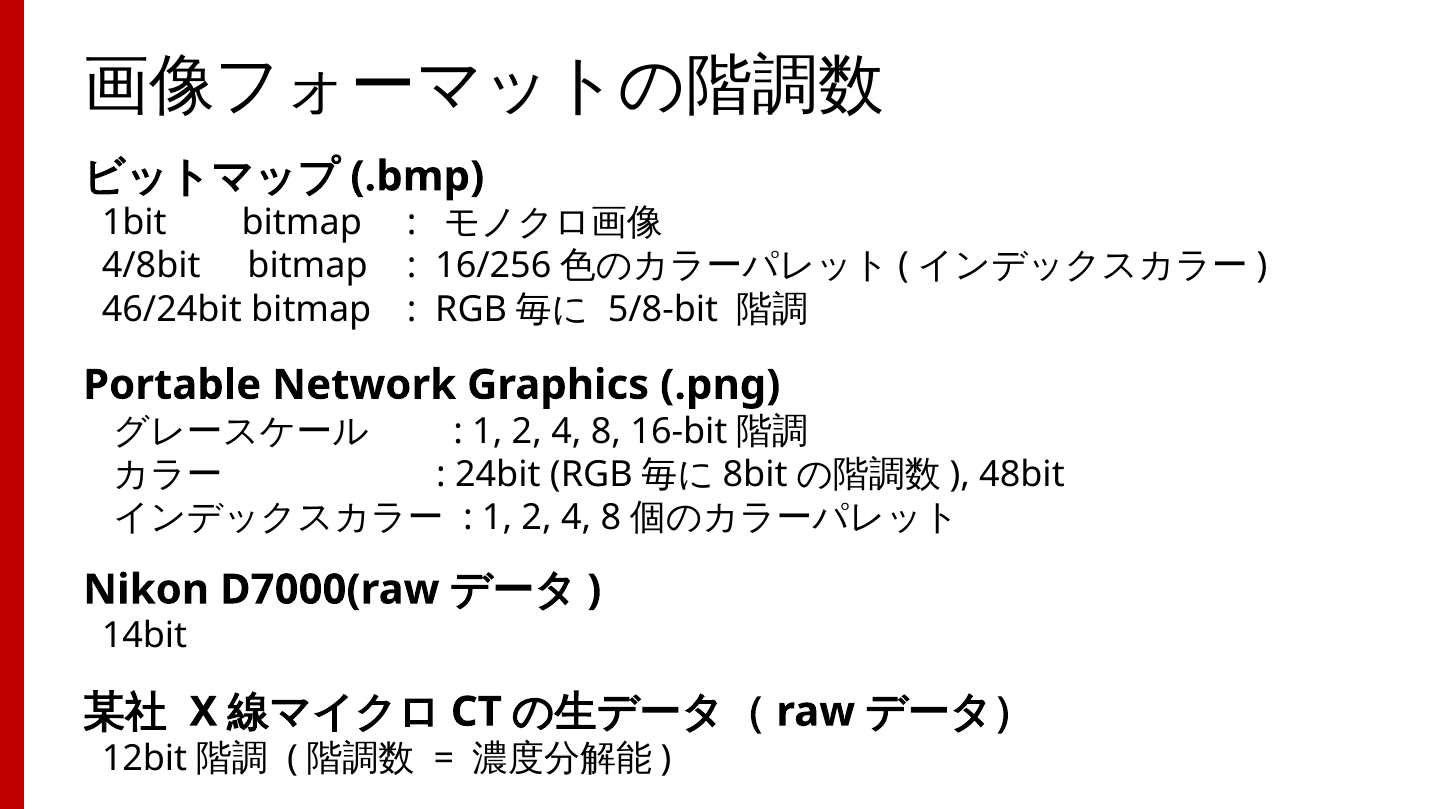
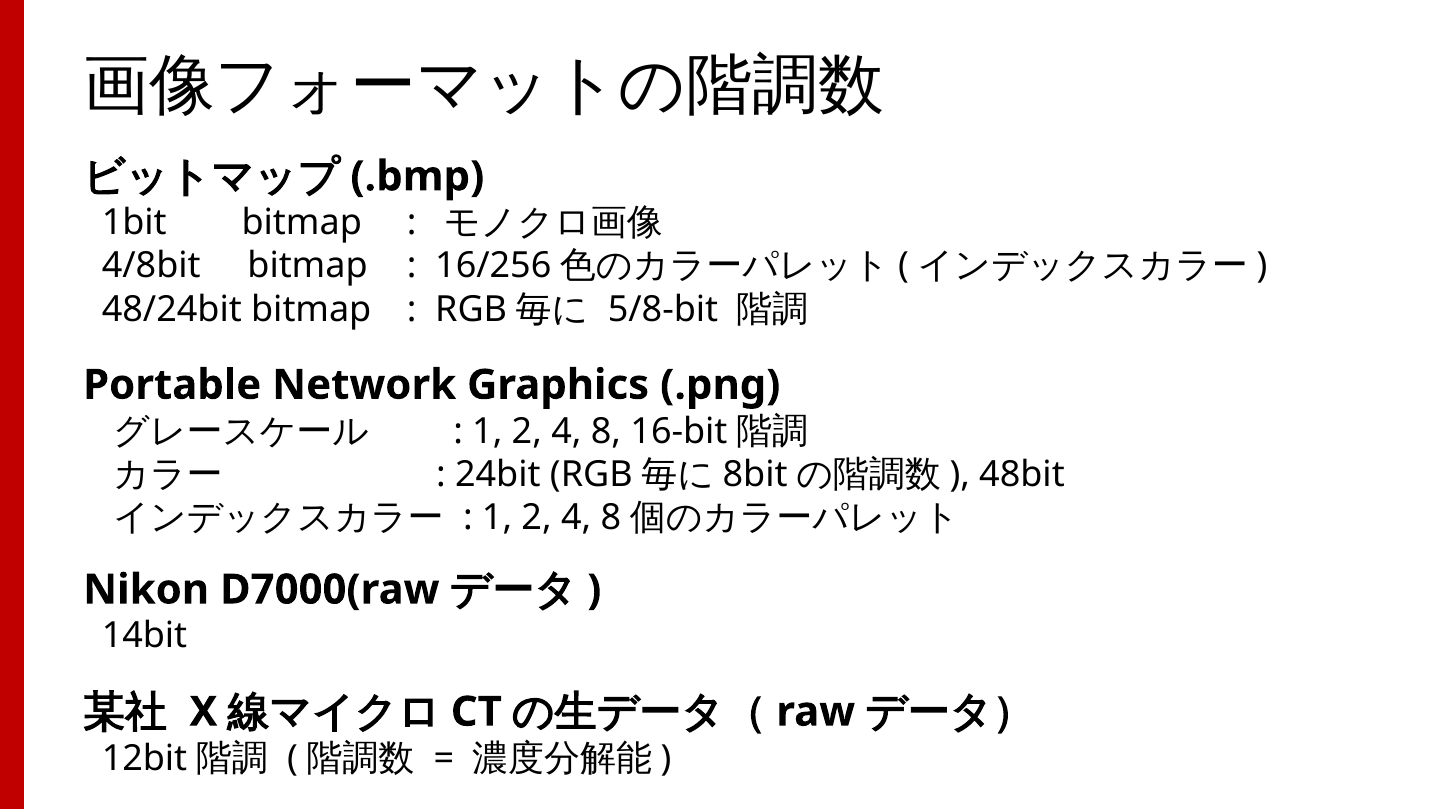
46/24bit: 46/24bit -> 48/24bit (172, 309)
